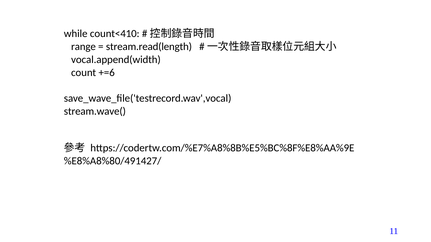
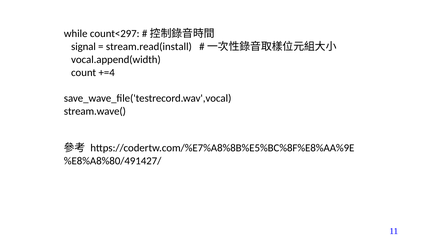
count<410: count<410 -> count<297 (115, 34)
range: range -> signal (83, 47)
stream.read(length: stream.read(length -> stream.read(install (149, 47)
+=6: +=6 -> +=4 (107, 73)
